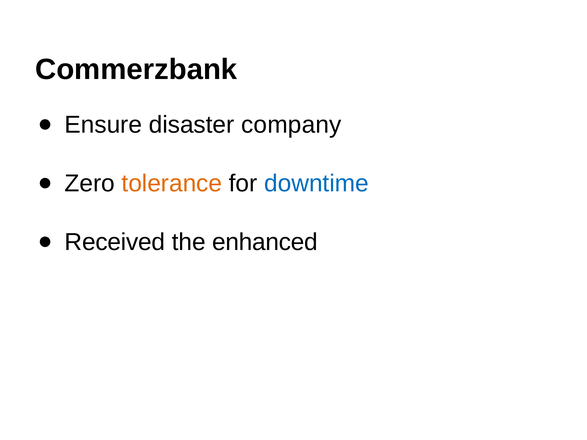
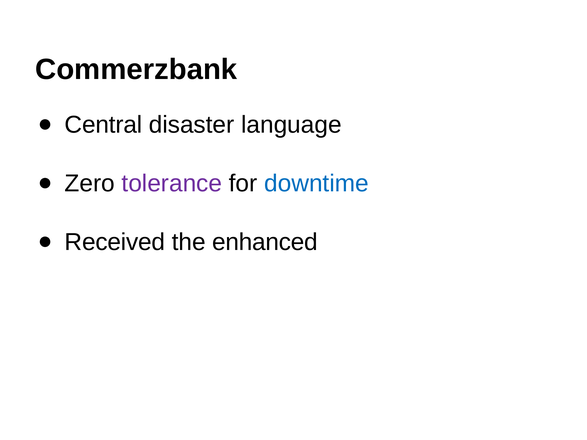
Ensure: Ensure -> Central (103, 125)
company: company -> language (291, 125)
tolerance colour: orange -> purple (172, 184)
